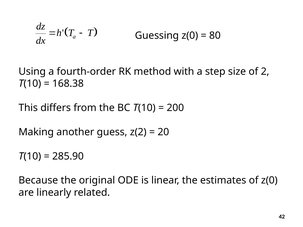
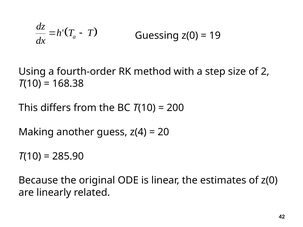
80: 80 -> 19 (215, 36)
z(2: z(2 -> z(4 (138, 132)
